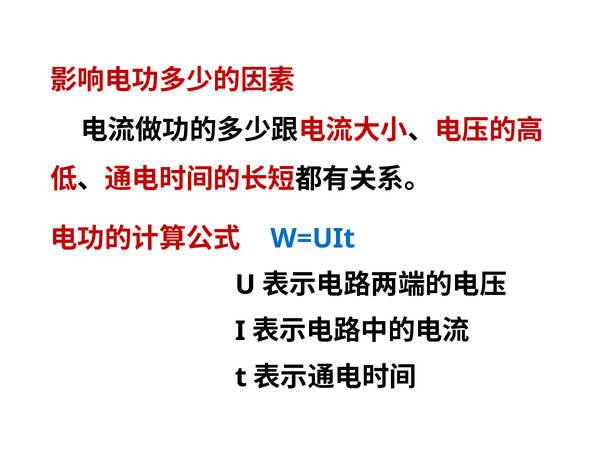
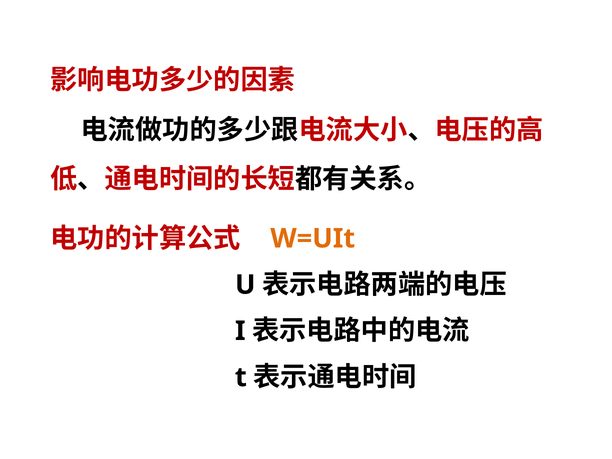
W=UIt colour: blue -> orange (313, 239)
